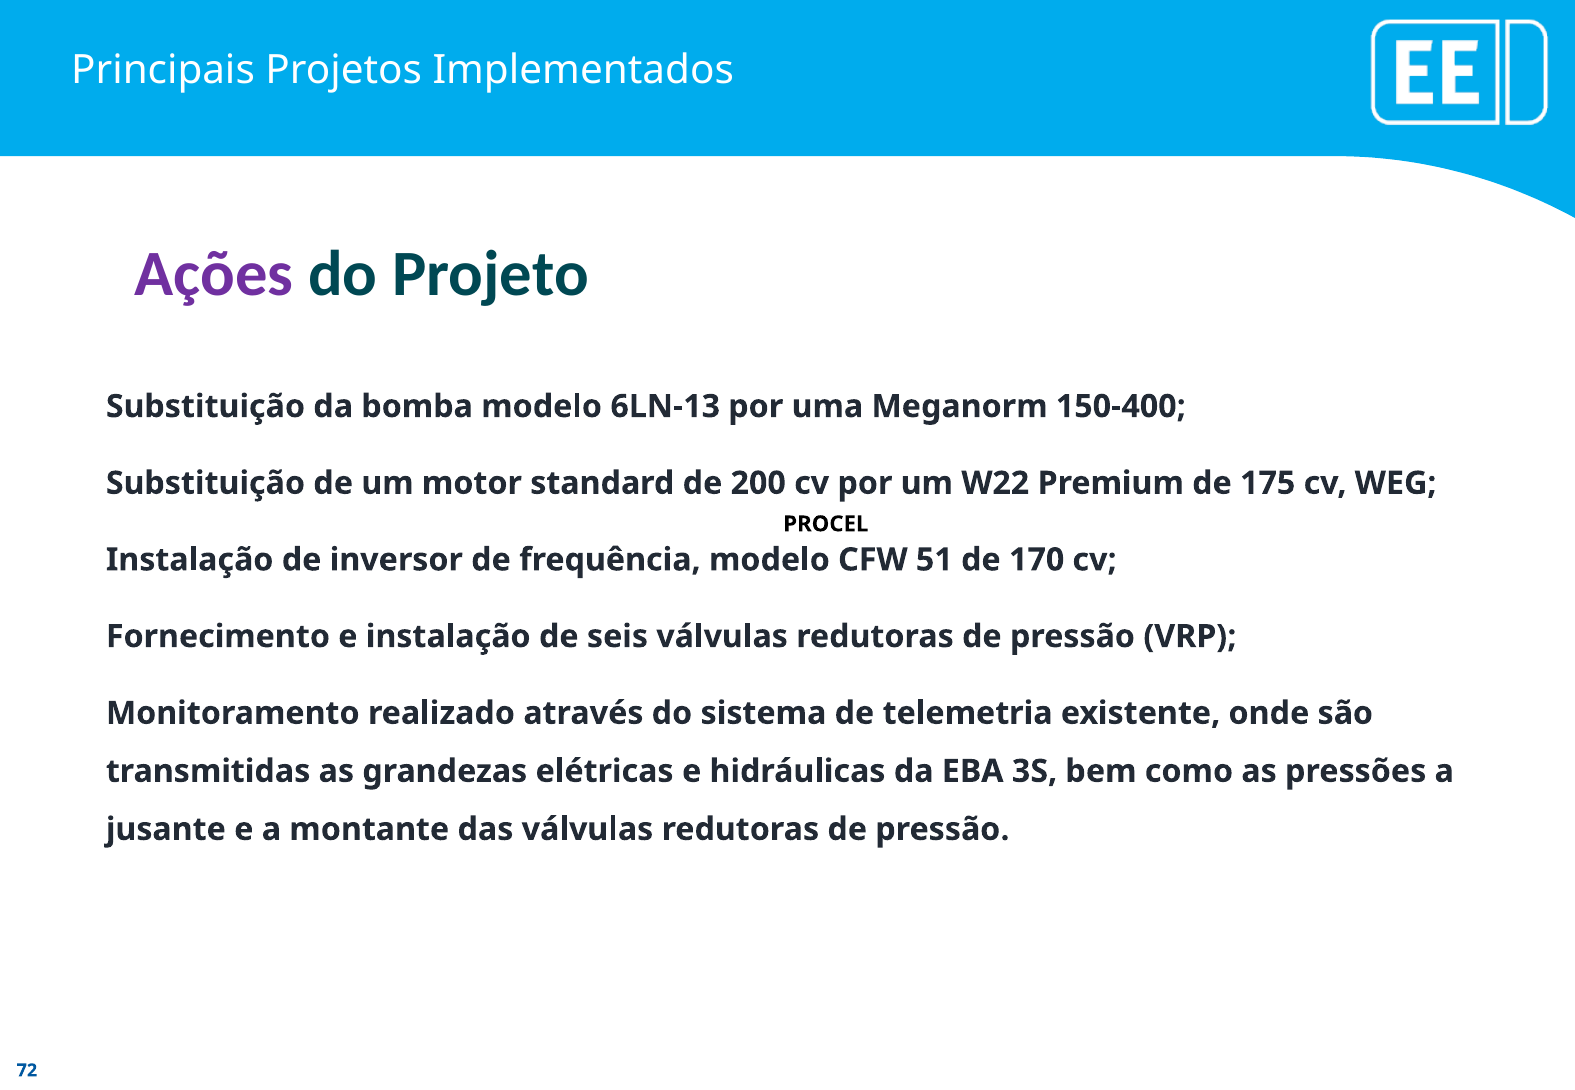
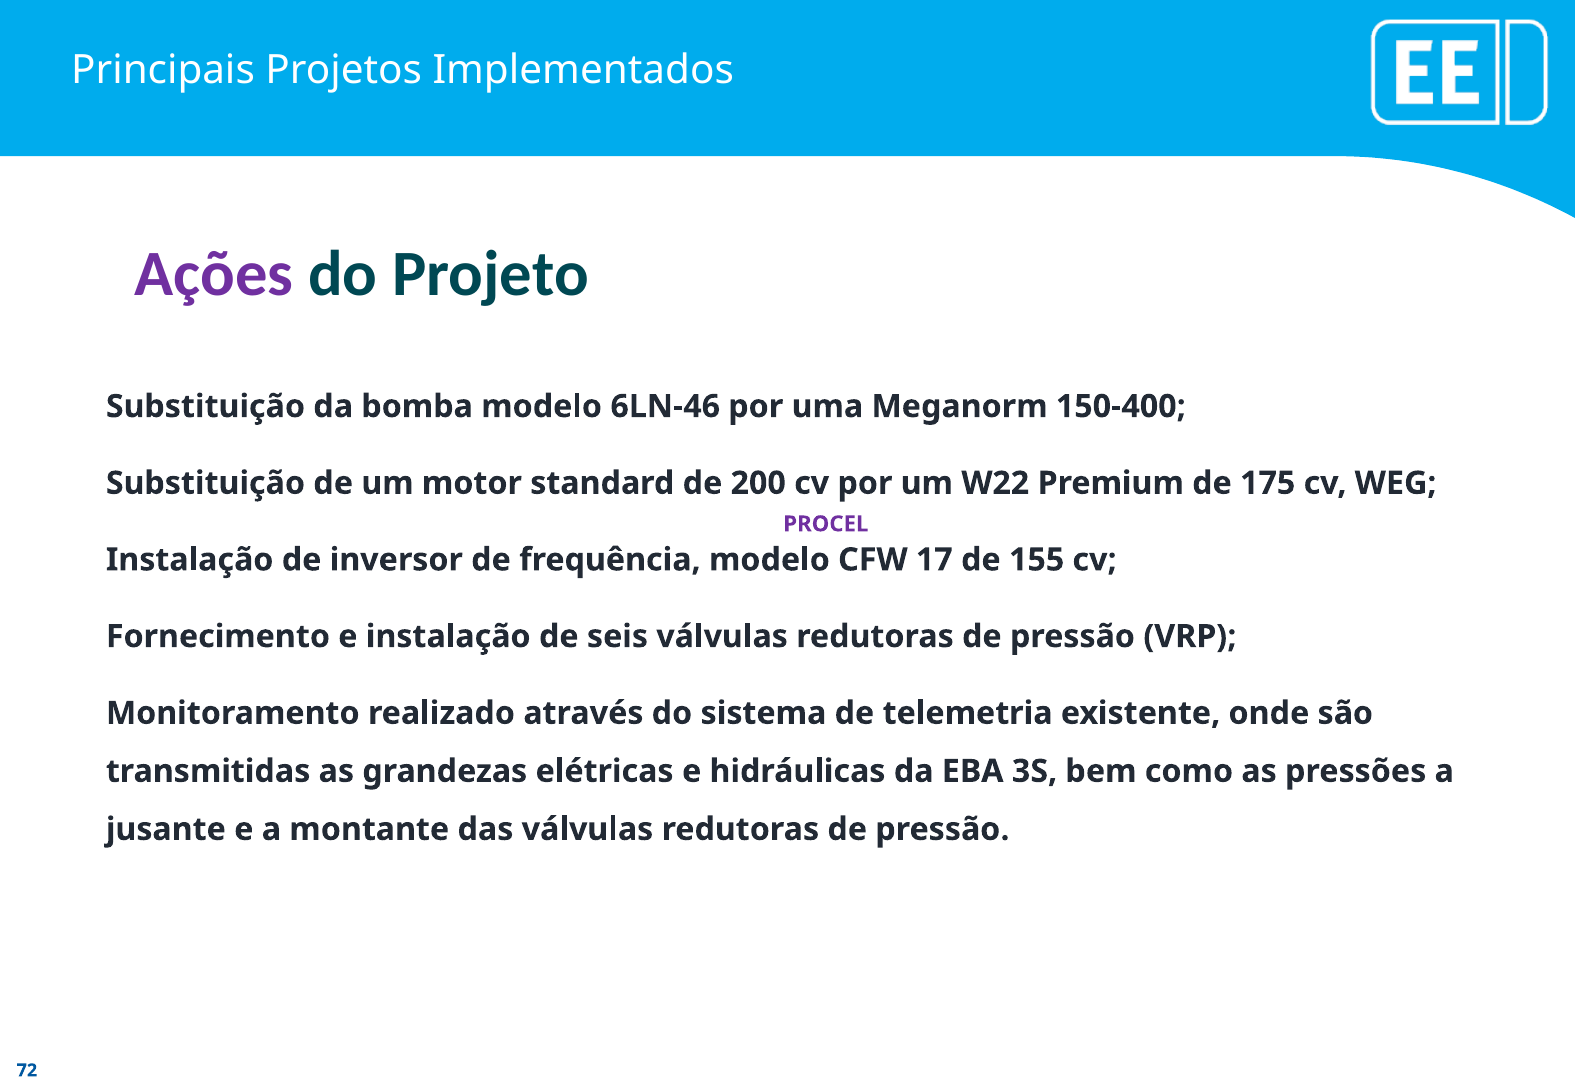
6LN-13: 6LN-13 -> 6LN-46 (665, 407)
PROCEL colour: black -> purple (826, 524)
51: 51 -> 17 (934, 560)
170: 170 -> 155 (1037, 560)
